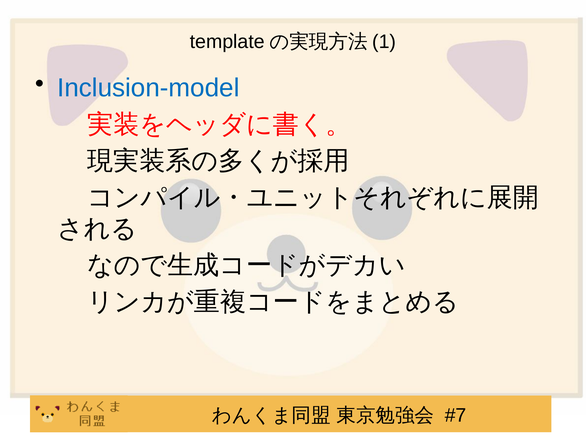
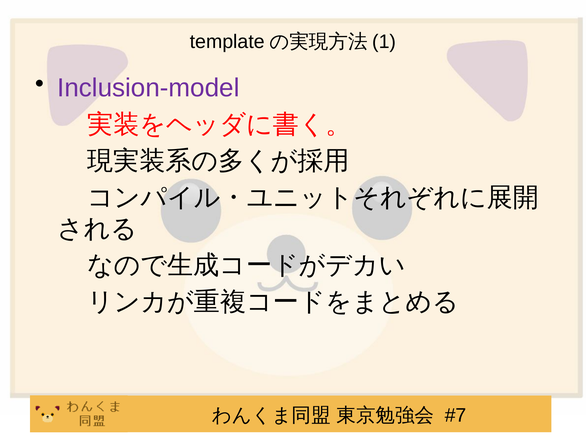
Inclusion-model colour: blue -> purple (148, 88)
